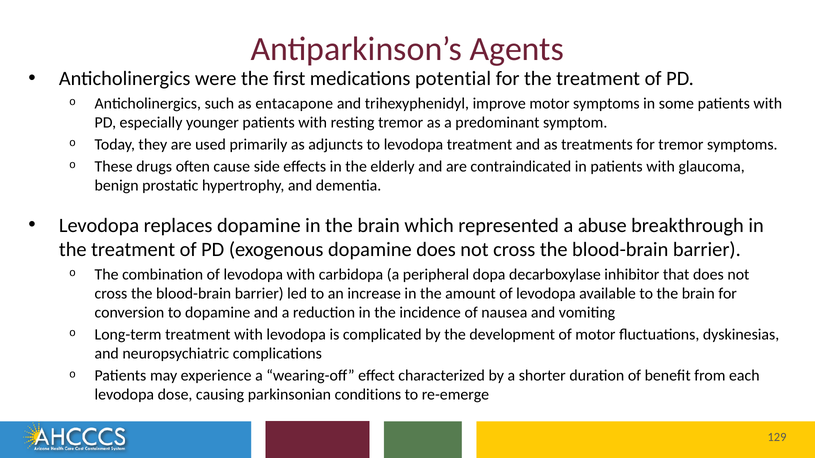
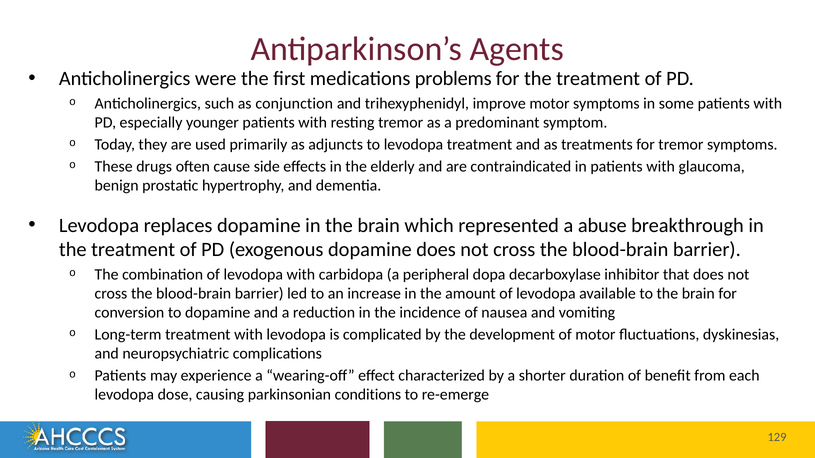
potential: potential -> problems (453, 79)
entacapone: entacapone -> conjunction (294, 103)
